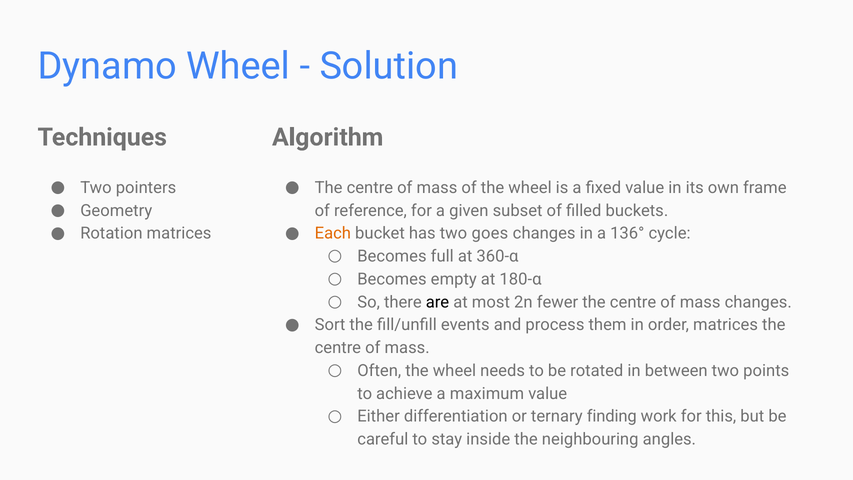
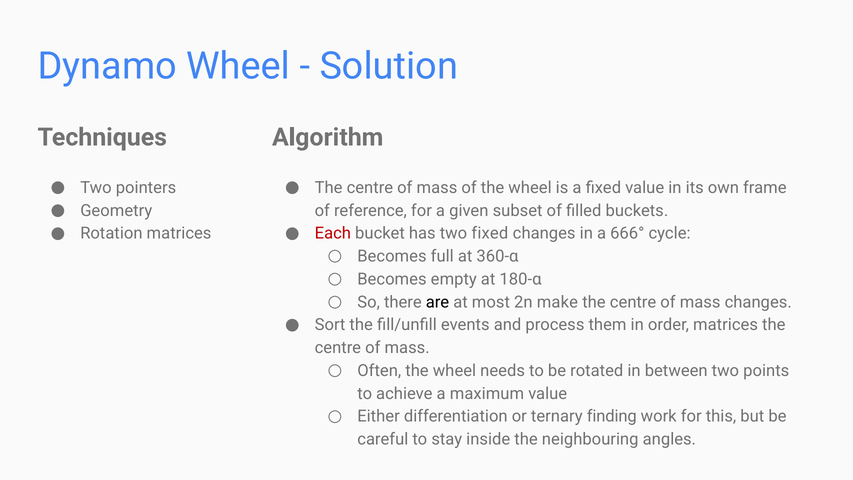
Each colour: orange -> red (333, 233)
two goes: goes -> fixed (490, 233)
136°: 136° -> 666° (627, 233)
fewer: fewer -> make (557, 302)
